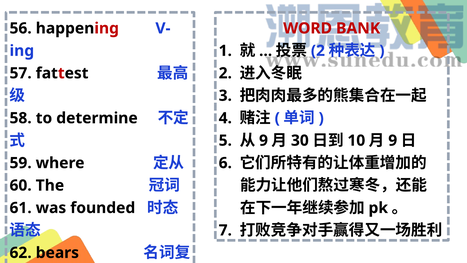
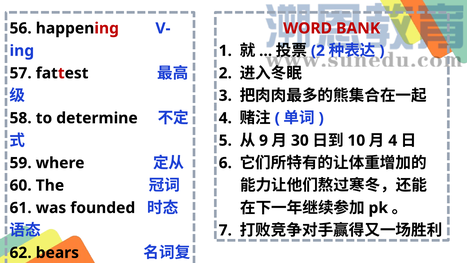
9: 9 -> 4 (393, 140)
